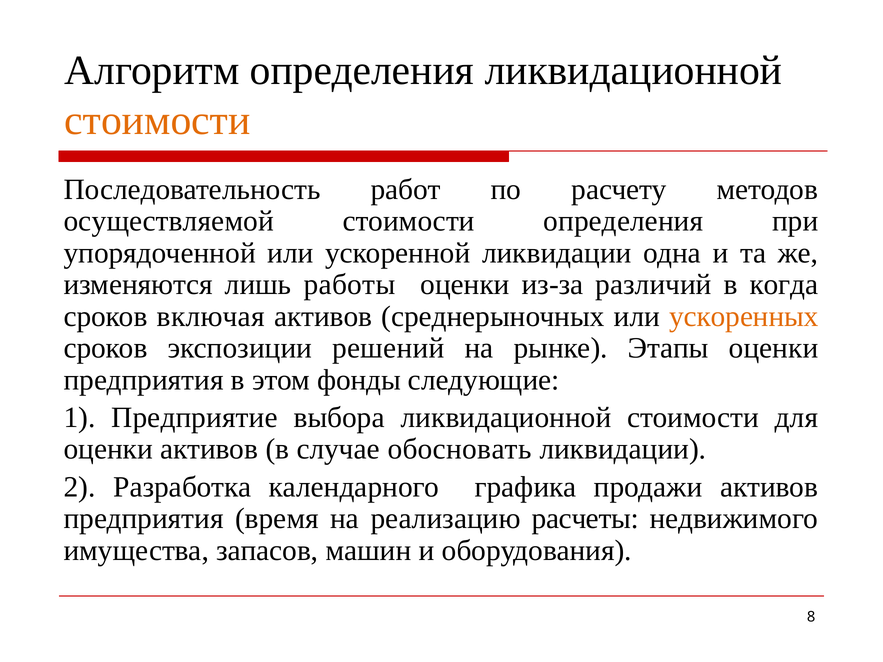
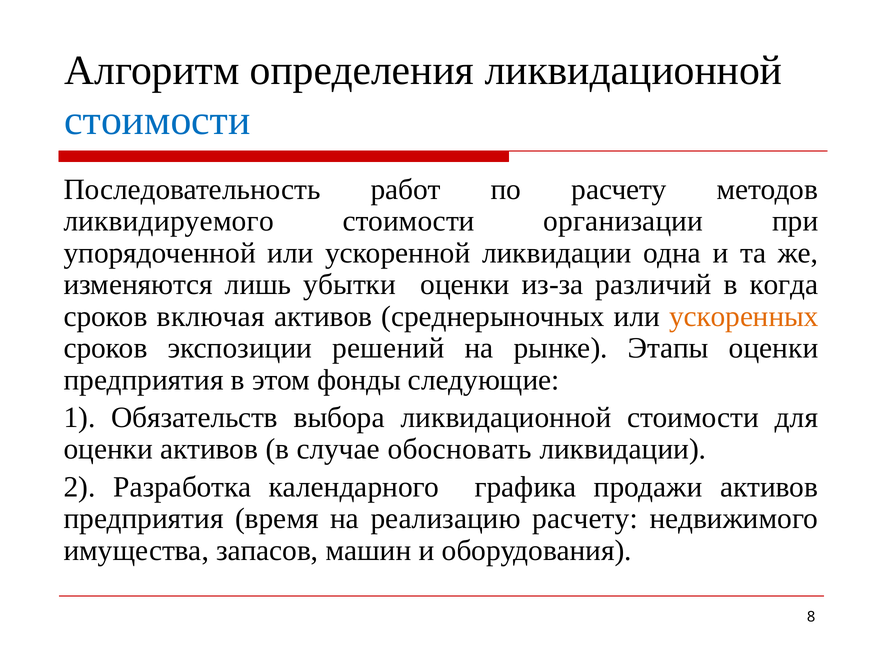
стоимости colour: orange -> blue (157, 120)
осуществляемой: осуществляемой -> ликвидируемого (169, 221)
стоимости определения: определения -> организации (623, 221)
работы: работы -> убытки (350, 285)
Предприятие: Предприятие -> Обязательств (195, 418)
реализацию расчеты: расчеты -> расчету (585, 519)
